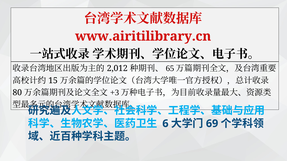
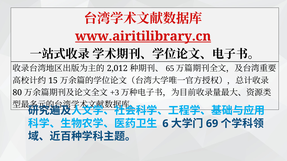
www.airitilibrary.cn underline: none -> present (143, 36)
